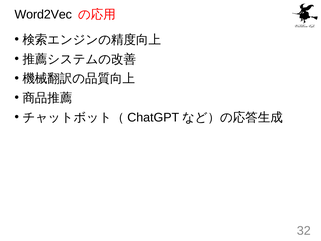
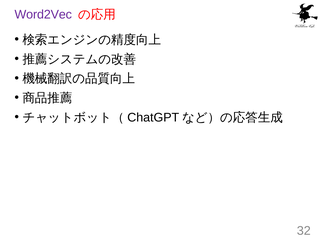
Word2Vec colour: black -> purple (43, 14)
